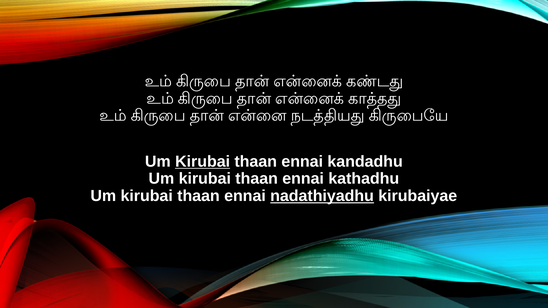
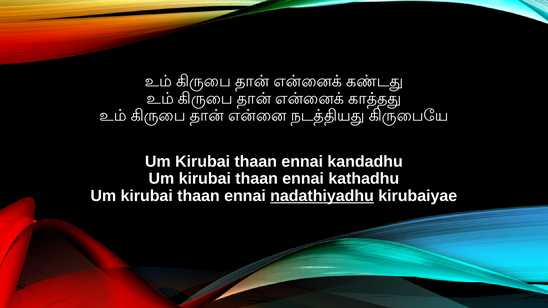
Kirubai underline: present -> none (203, 162)
